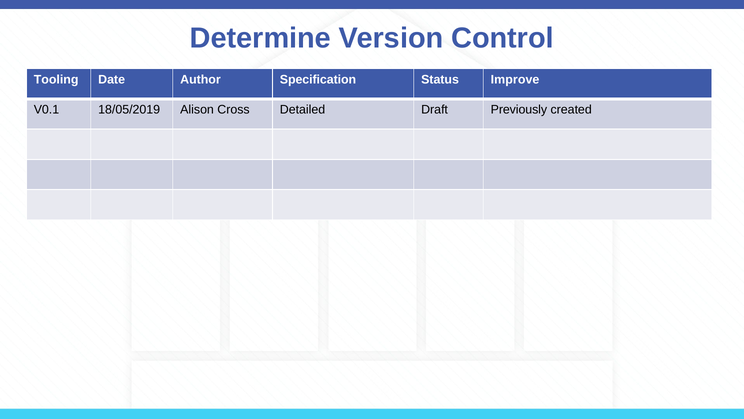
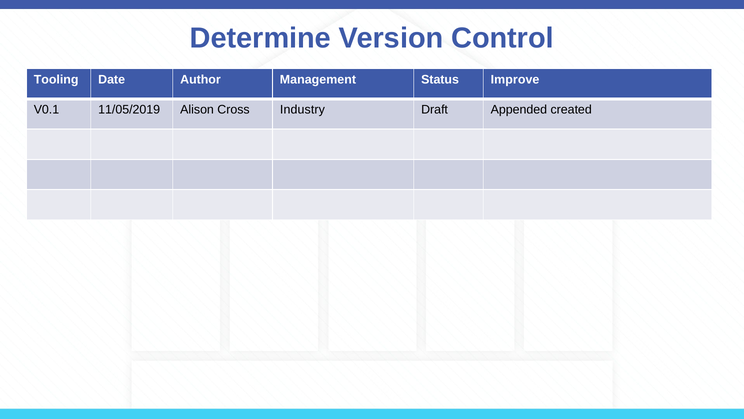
Specification: Specification -> Management (318, 80)
18/05/2019: 18/05/2019 -> 11/05/2019 (129, 110)
Detailed: Detailed -> Industry (302, 110)
Previously: Previously -> Appended (519, 110)
